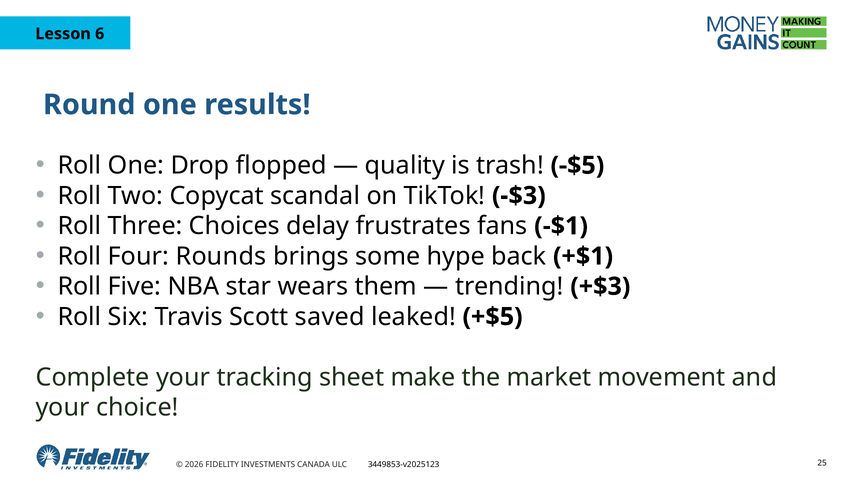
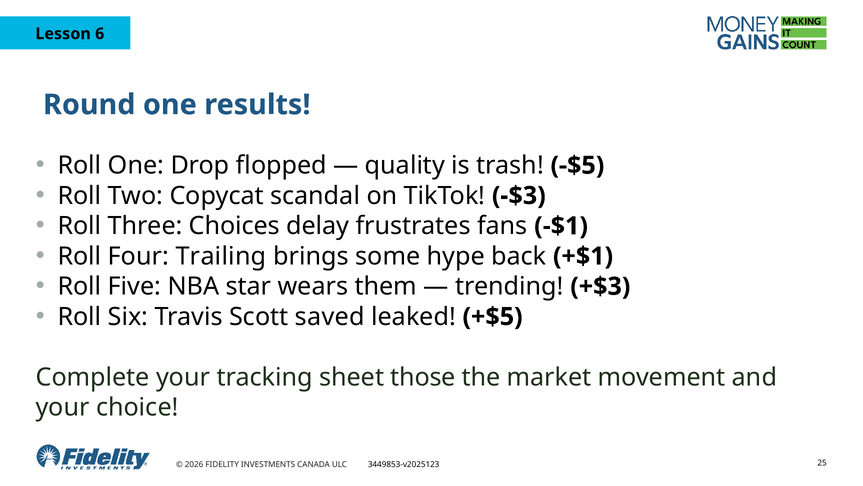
Rounds: Rounds -> Trailing (221, 256)
make: make -> those (423, 377)
